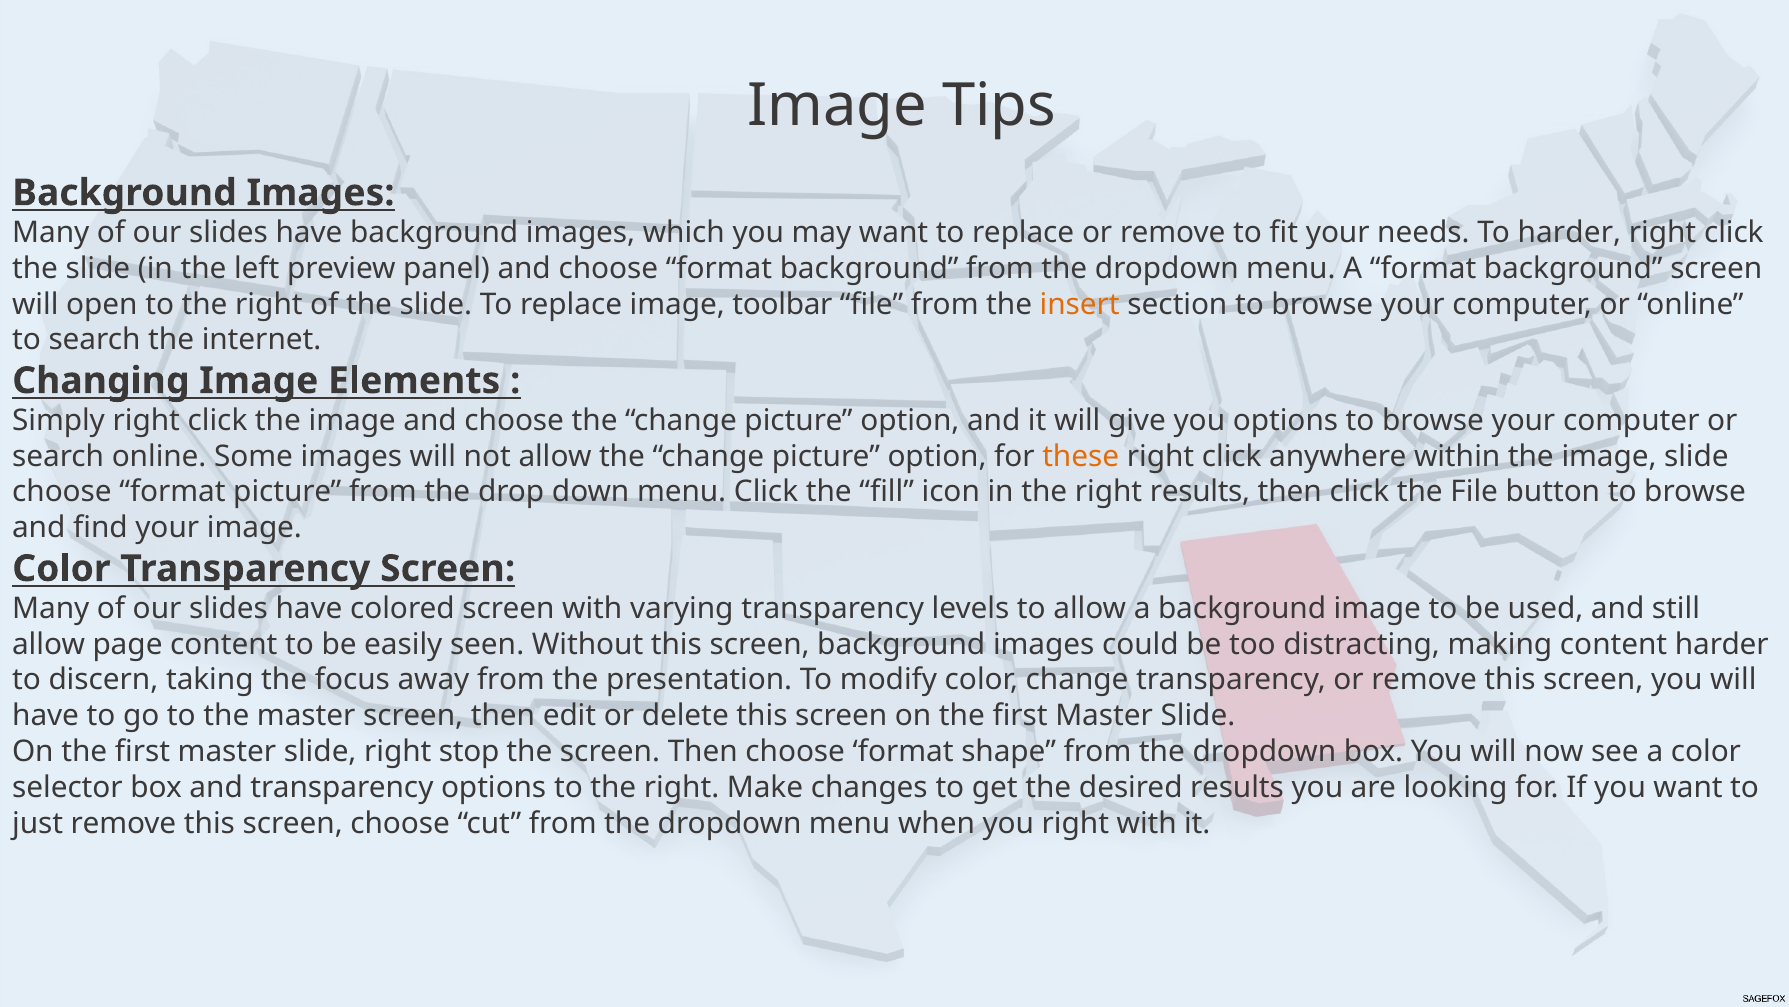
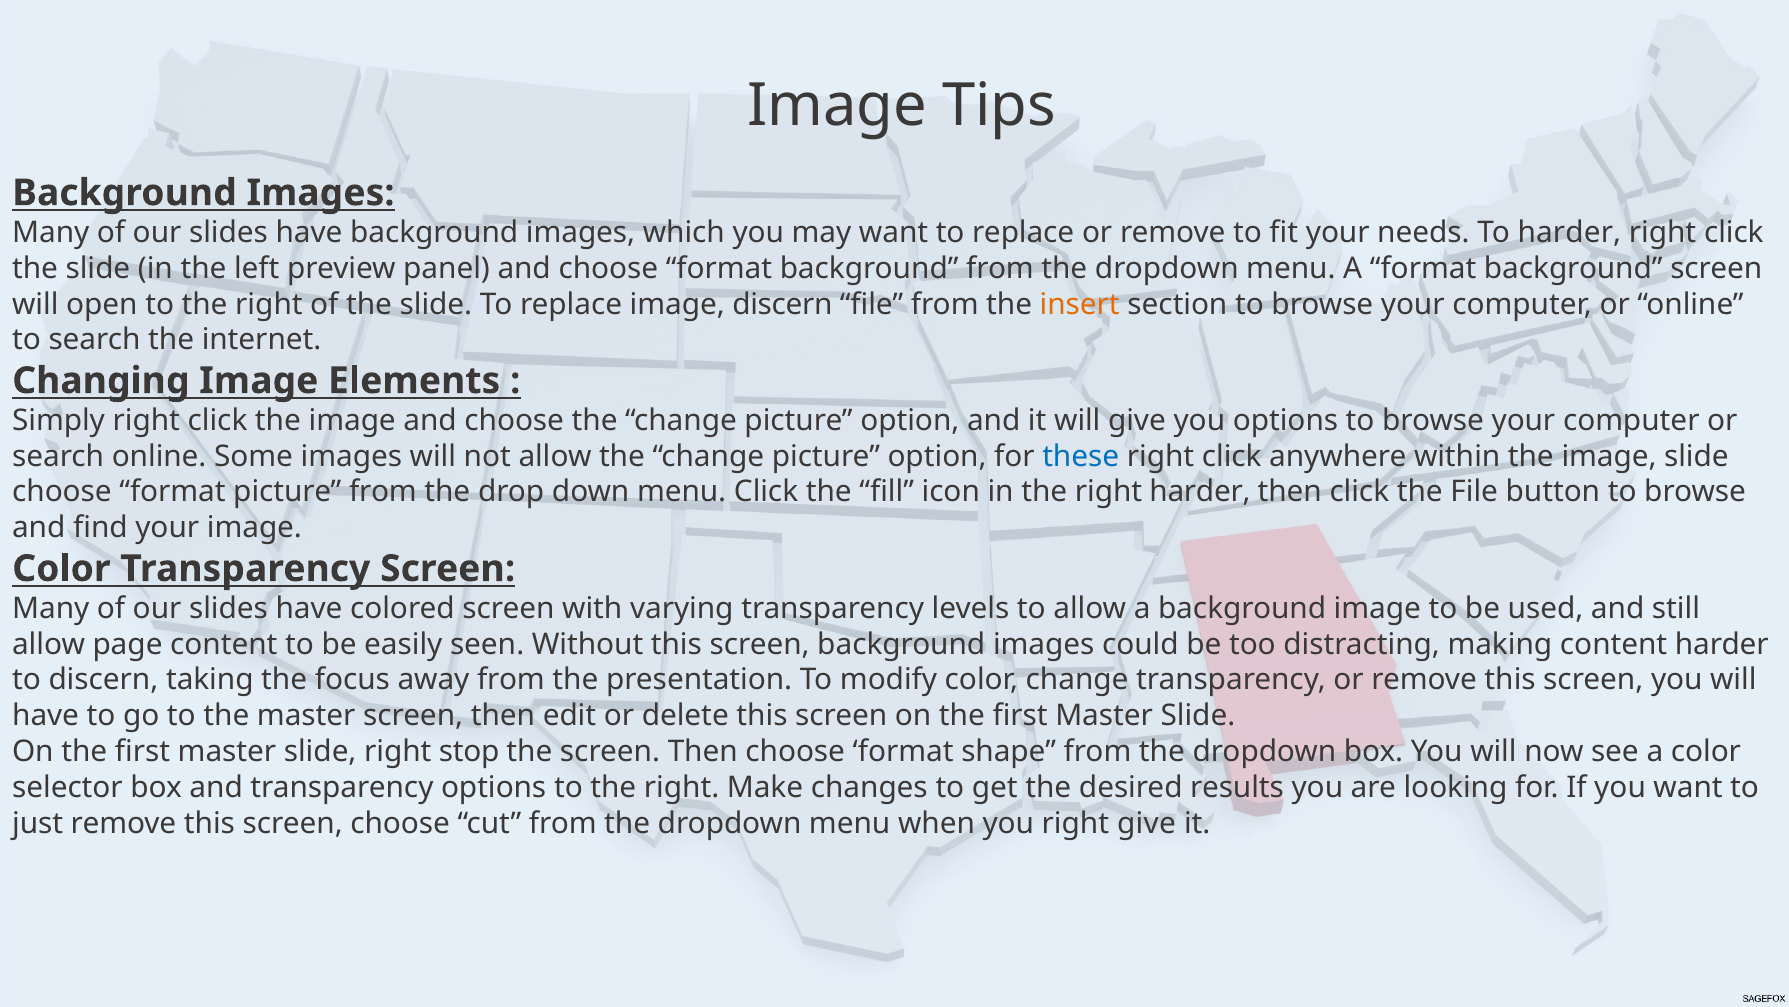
image toolbar: toolbar -> discern (782, 304)
these colour: orange -> blue (1081, 456)
right results: results -> harder (1200, 492)
right with: with -> give (1147, 823)
